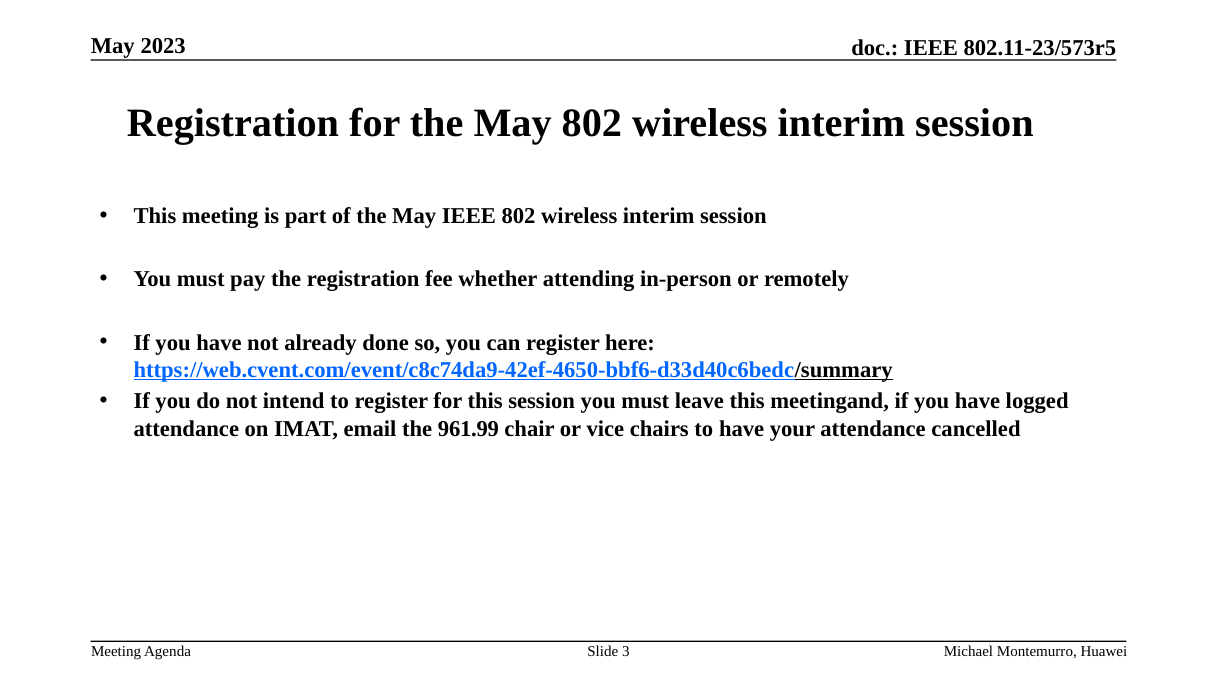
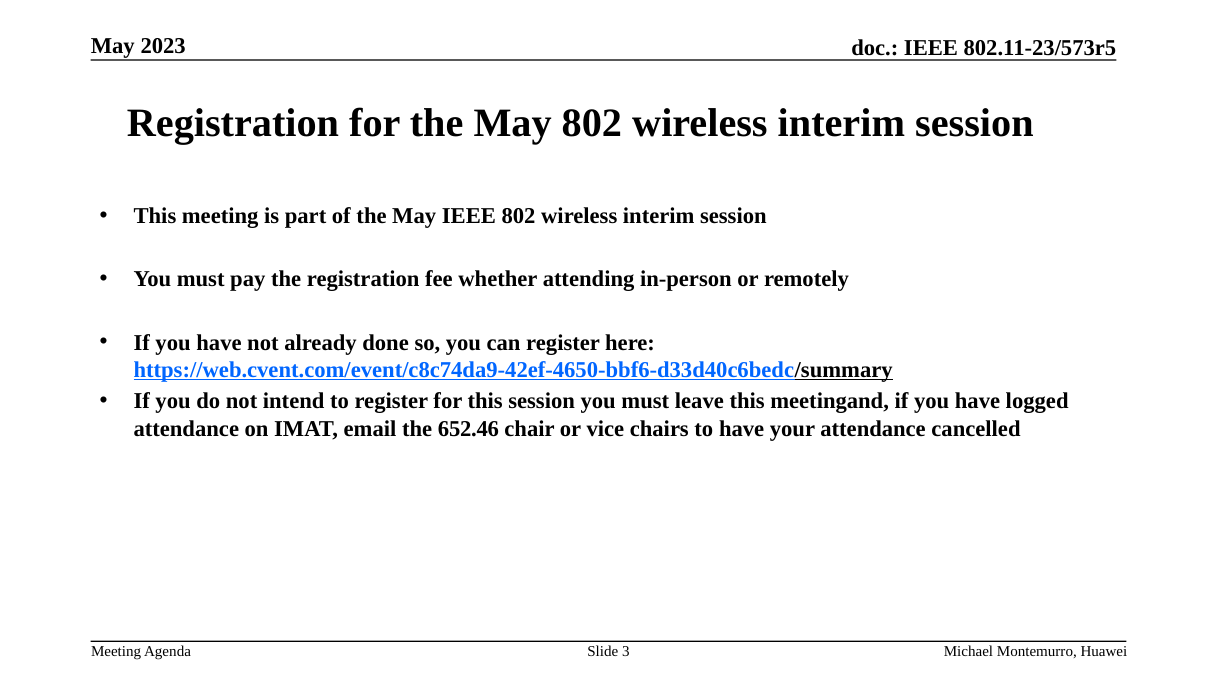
961.99: 961.99 -> 652.46 (468, 429)
